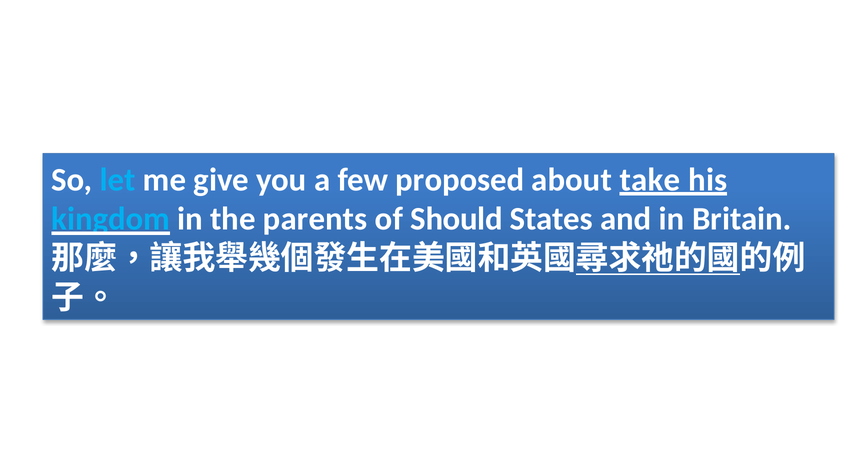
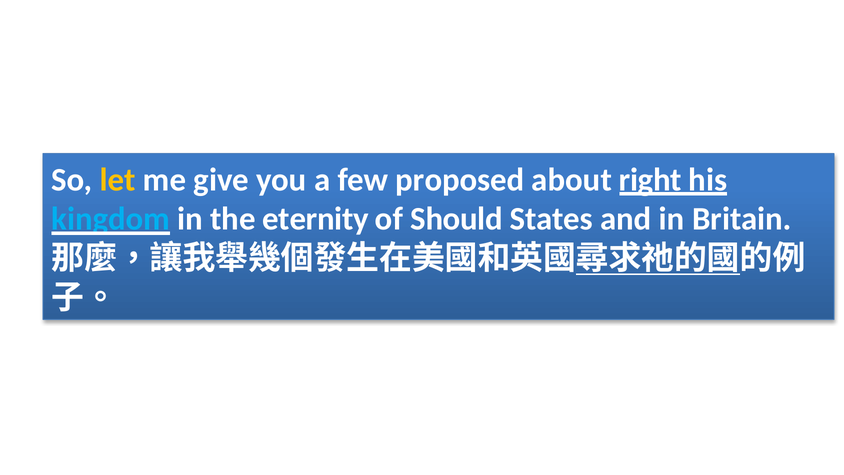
let colour: light blue -> yellow (118, 180)
take: take -> right (650, 180)
parents: parents -> eternity (315, 219)
